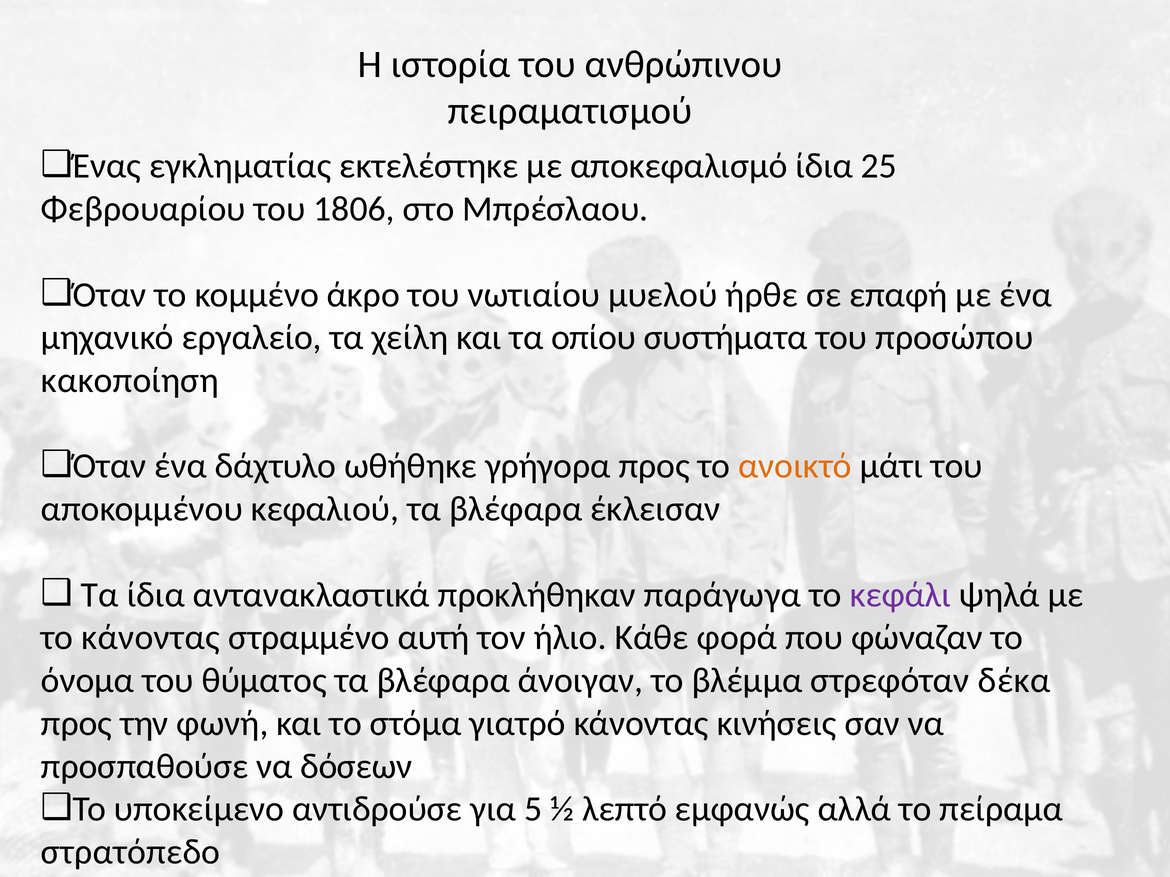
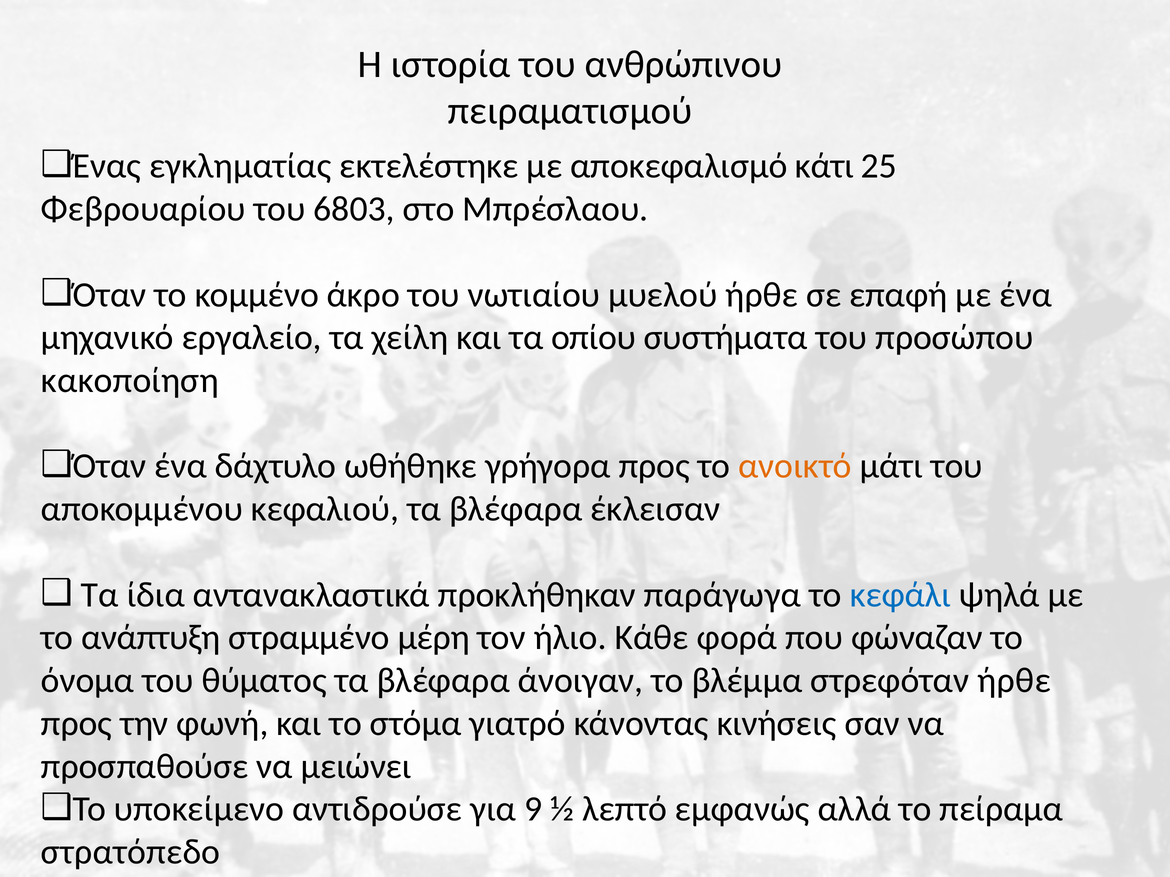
αποκεφαλισμό ίδια: ίδια -> κάτι (824, 166)
1806: 1806 -> 6803 (354, 209)
κεφάλι colour: purple -> blue (900, 595)
το κάνοντας: κάνοντας -> ανάπτυξη (151, 638)
αυτή: αυτή -> μέρη (434, 638)
στρεφόταν δέκα: δέκα -> ήρθε (1014, 681)
δόσεων: δόσεων -> μειώνει (356, 767)
5: 5 -> 9 (533, 810)
